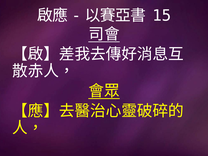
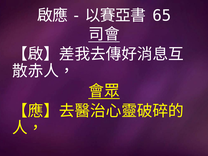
15: 15 -> 65 (162, 16)
